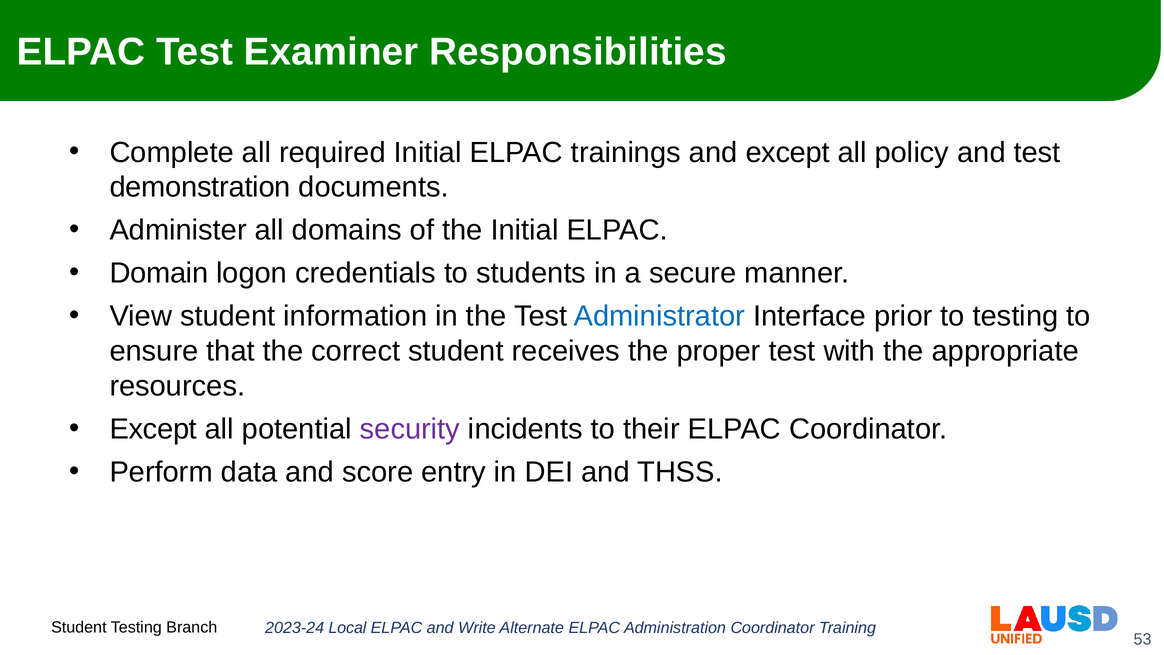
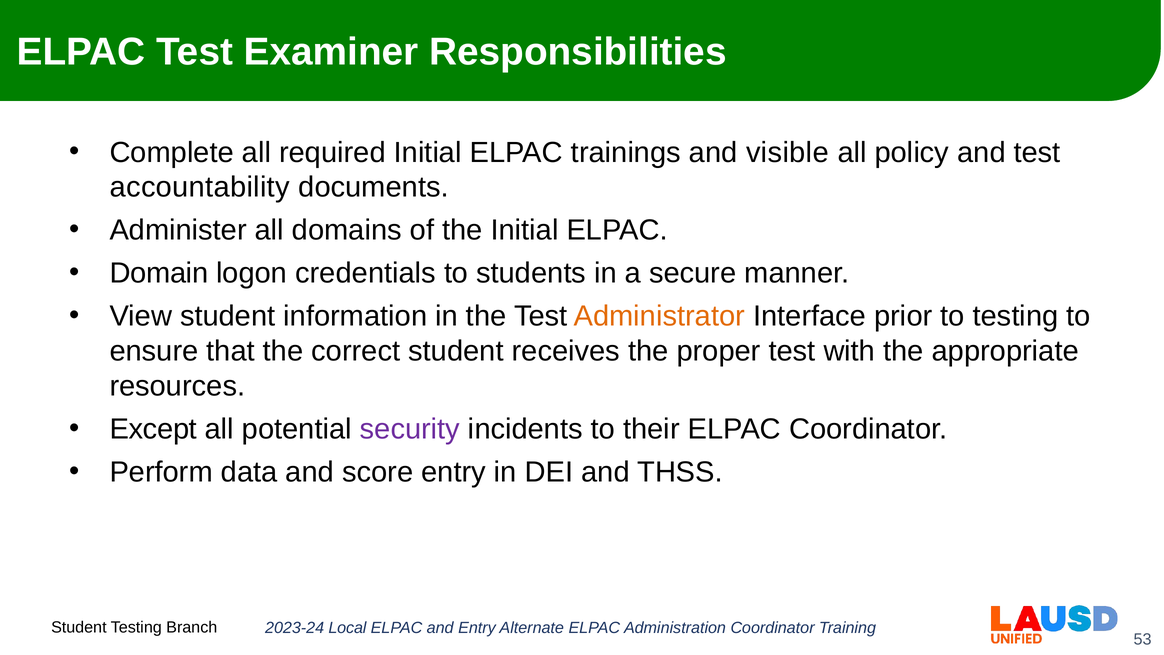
and except: except -> visible (787, 152)
demonstration: demonstration -> accountability (200, 187)
Administrator colour: blue -> orange (659, 316)
and Write: Write -> Entry (477, 627)
